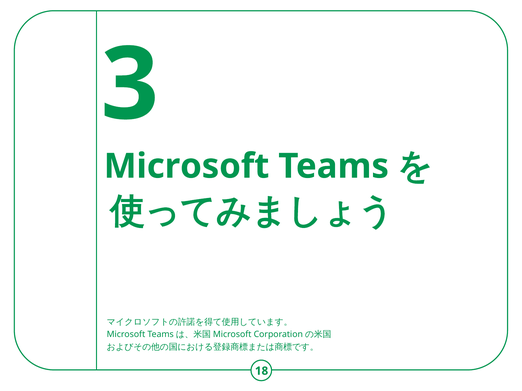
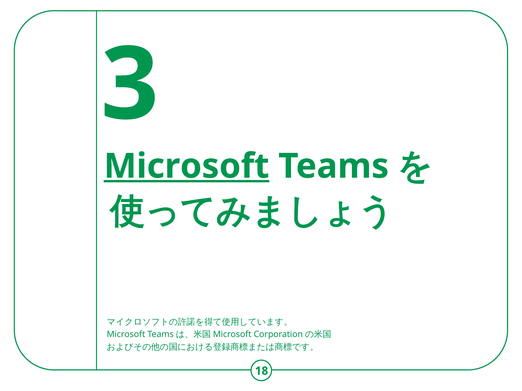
Microsoft underline: none -> present (187, 166)
